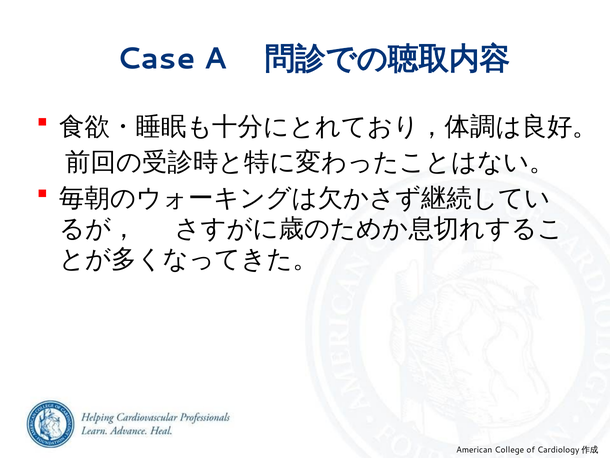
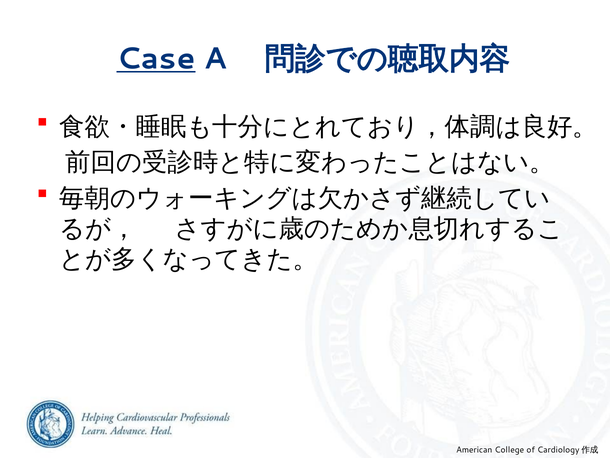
Case underline: none -> present (156, 59)
